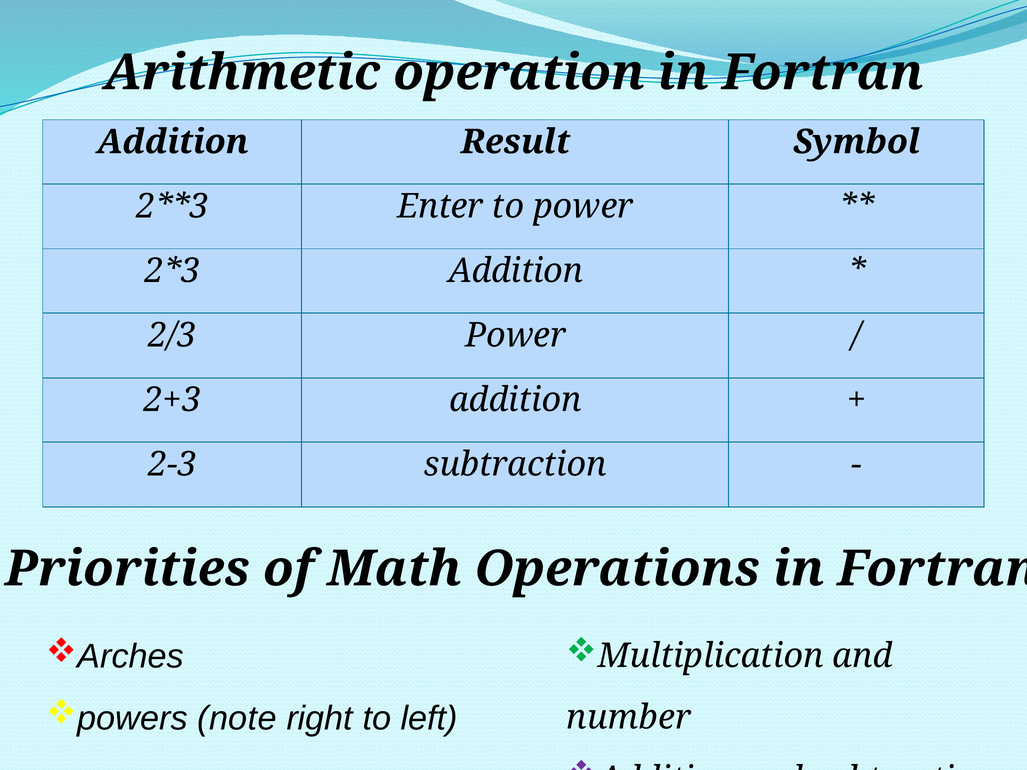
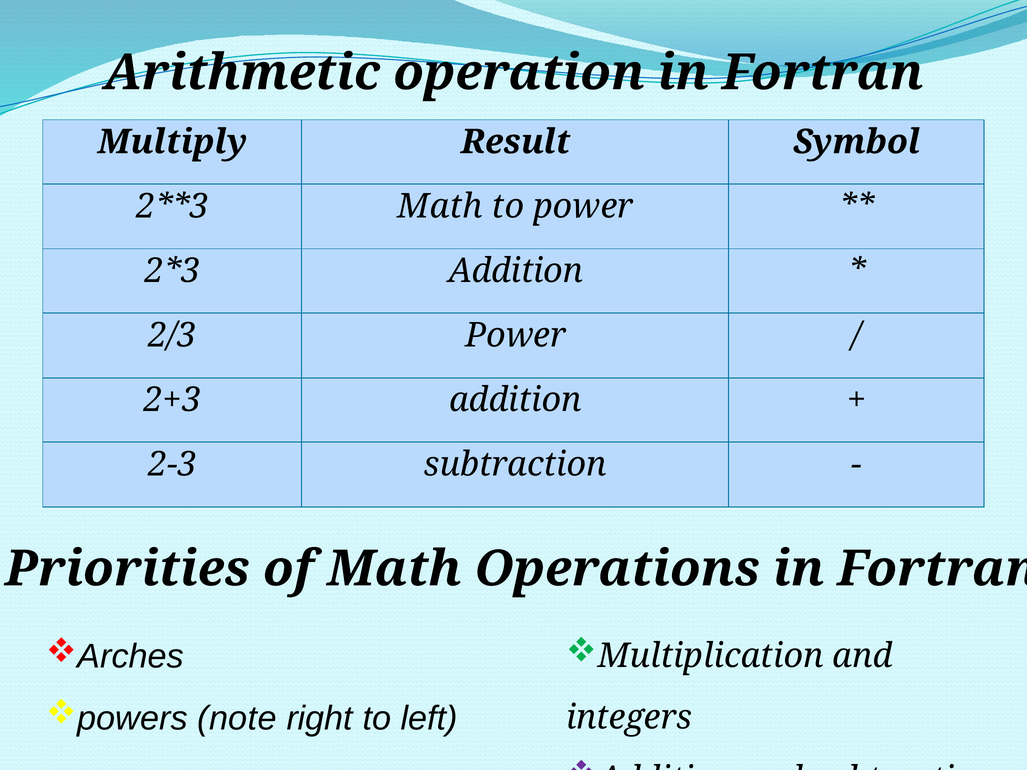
Addition: Addition -> Multiply (172, 142)
Enter: Enter -> Math (440, 206)
number: number -> integers (629, 718)
